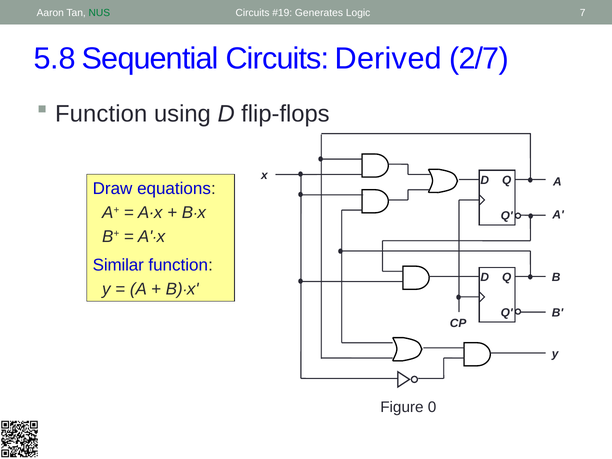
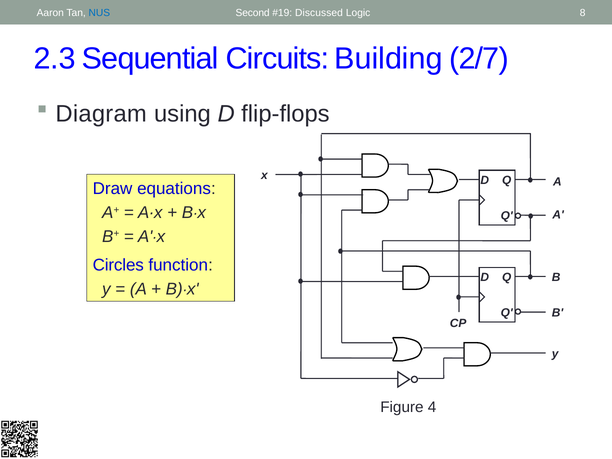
NUS colour: green -> blue (99, 13)
Circuits: Circuits -> Second (253, 13)
Generates: Generates -> Discussed (319, 13)
7: 7 -> 8 (583, 13)
5.8: 5.8 -> 2.3 (55, 59)
Derived: Derived -> Building (388, 59)
Function: Function -> Diagram (101, 114)
Similar: Similar -> Circles (118, 265)
0: 0 -> 4 (432, 407)
